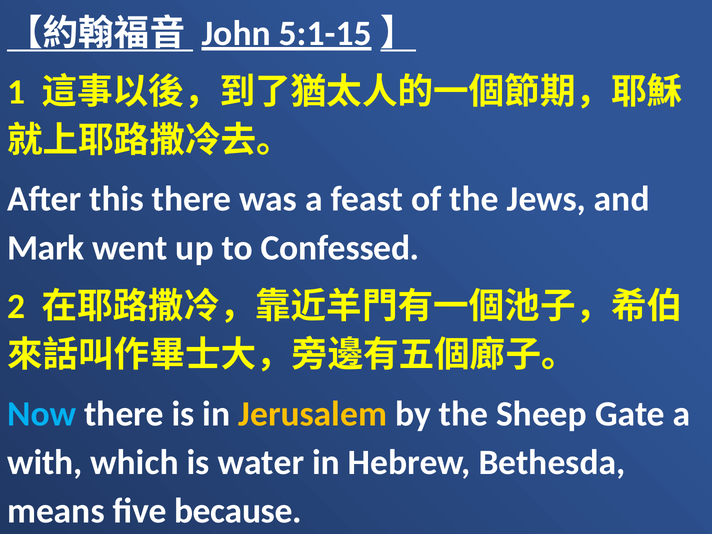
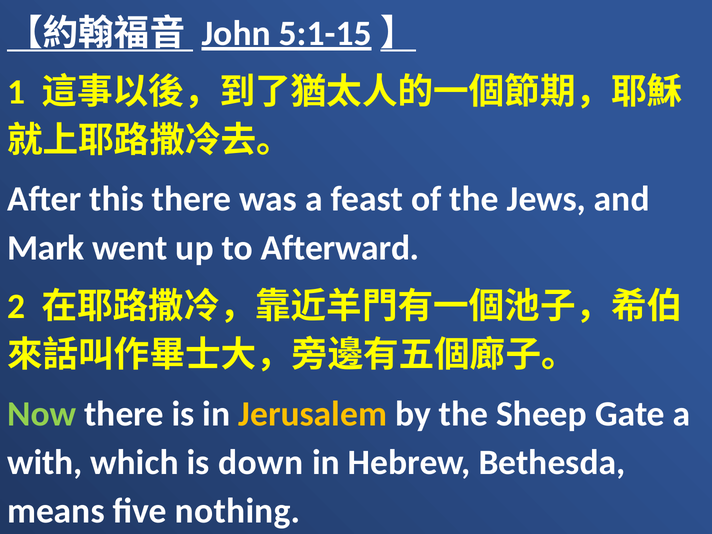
Confessed: Confessed -> Afterward (340, 248)
Now colour: light blue -> light green (42, 414)
water: water -> down (261, 462)
because: because -> nothing (238, 511)
